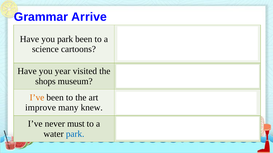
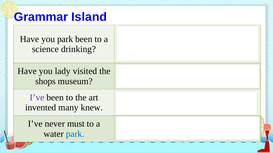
Arrive: Arrive -> Island (89, 17)
cartoons: cartoons -> drinking (78, 49)
you year: year -> lady (63, 71)
I’ve colour: orange -> purple (37, 98)
improve: improve -> invented (41, 108)
